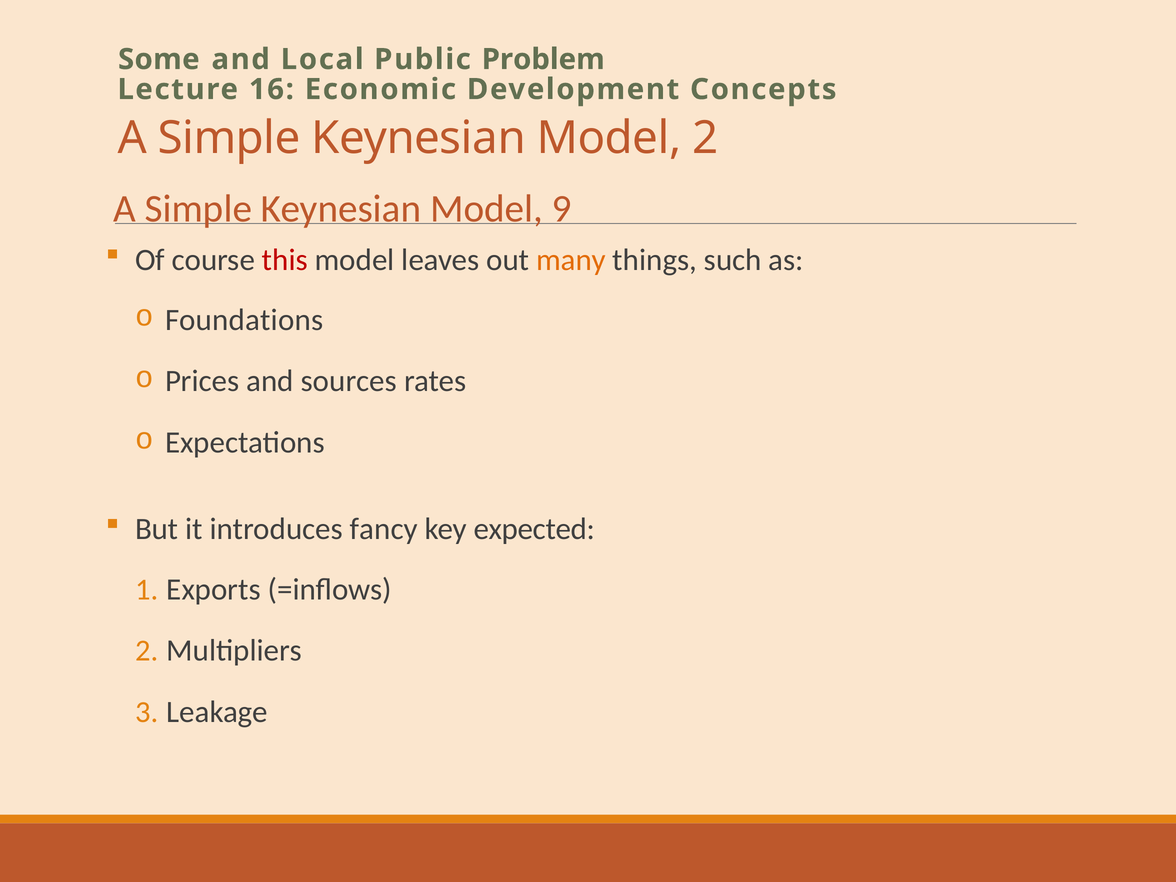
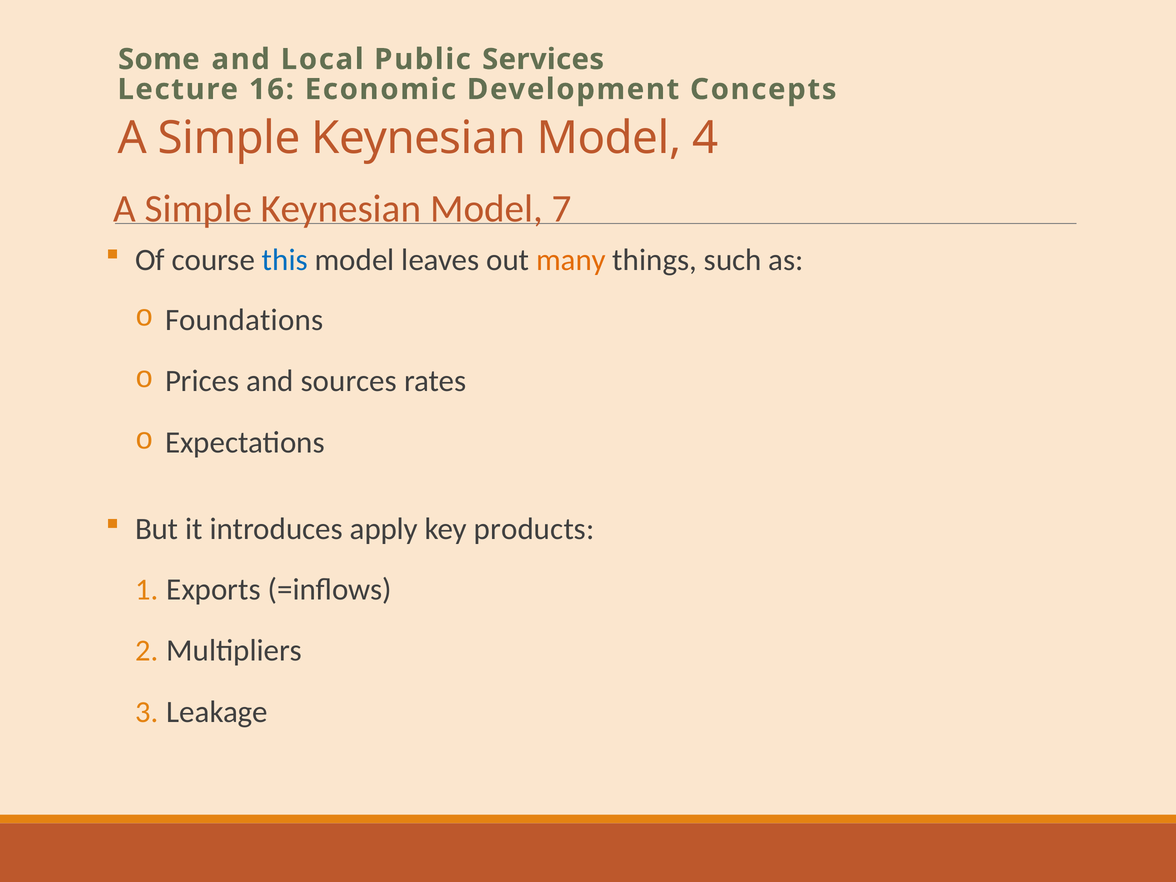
Problem: Problem -> Services (543, 59)
Model 2: 2 -> 4 (705, 138)
9: 9 -> 7 (562, 209)
this colour: red -> blue (285, 260)
fancy: fancy -> apply (384, 529)
expected: expected -> products (534, 529)
